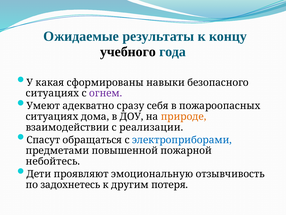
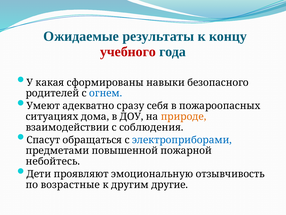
учебного colour: black -> red (128, 52)
ситуациях: ситуациях -> родителей (52, 93)
огнем colour: purple -> blue (106, 93)
реализации: реализации -> соблюдения (151, 127)
задохнетесь: задохнетесь -> возрастные (70, 184)
потеря: потеря -> другие (170, 184)
